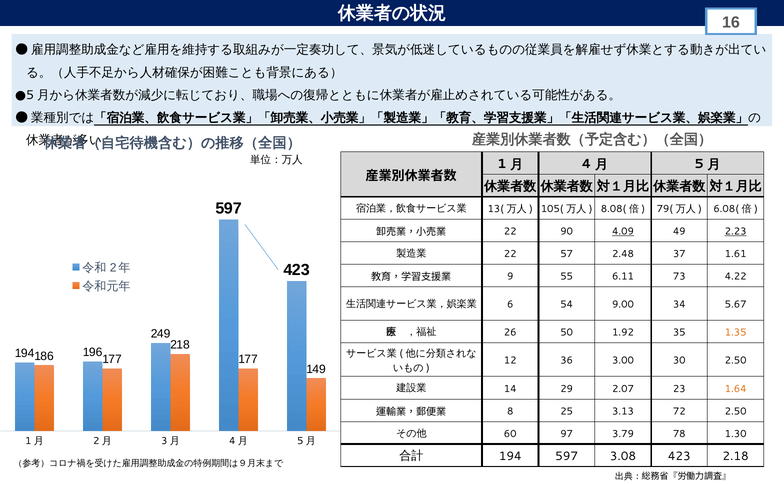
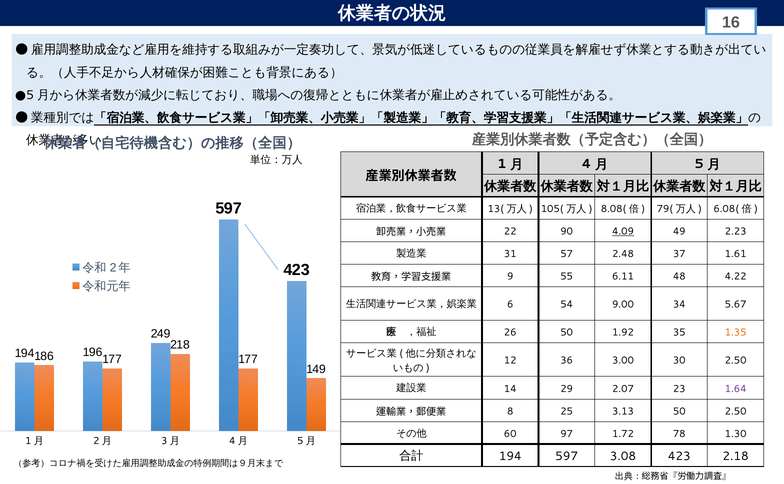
2.23 underline: present -> none (736, 232)
22: 22 -> 31 (510, 254)
73: 73 -> 48 (679, 277)
1.64 colour: orange -> purple (736, 389)
3.13 72: 72 -> 50 (679, 411)
3.79: 3.79 -> 1.72 (623, 434)
